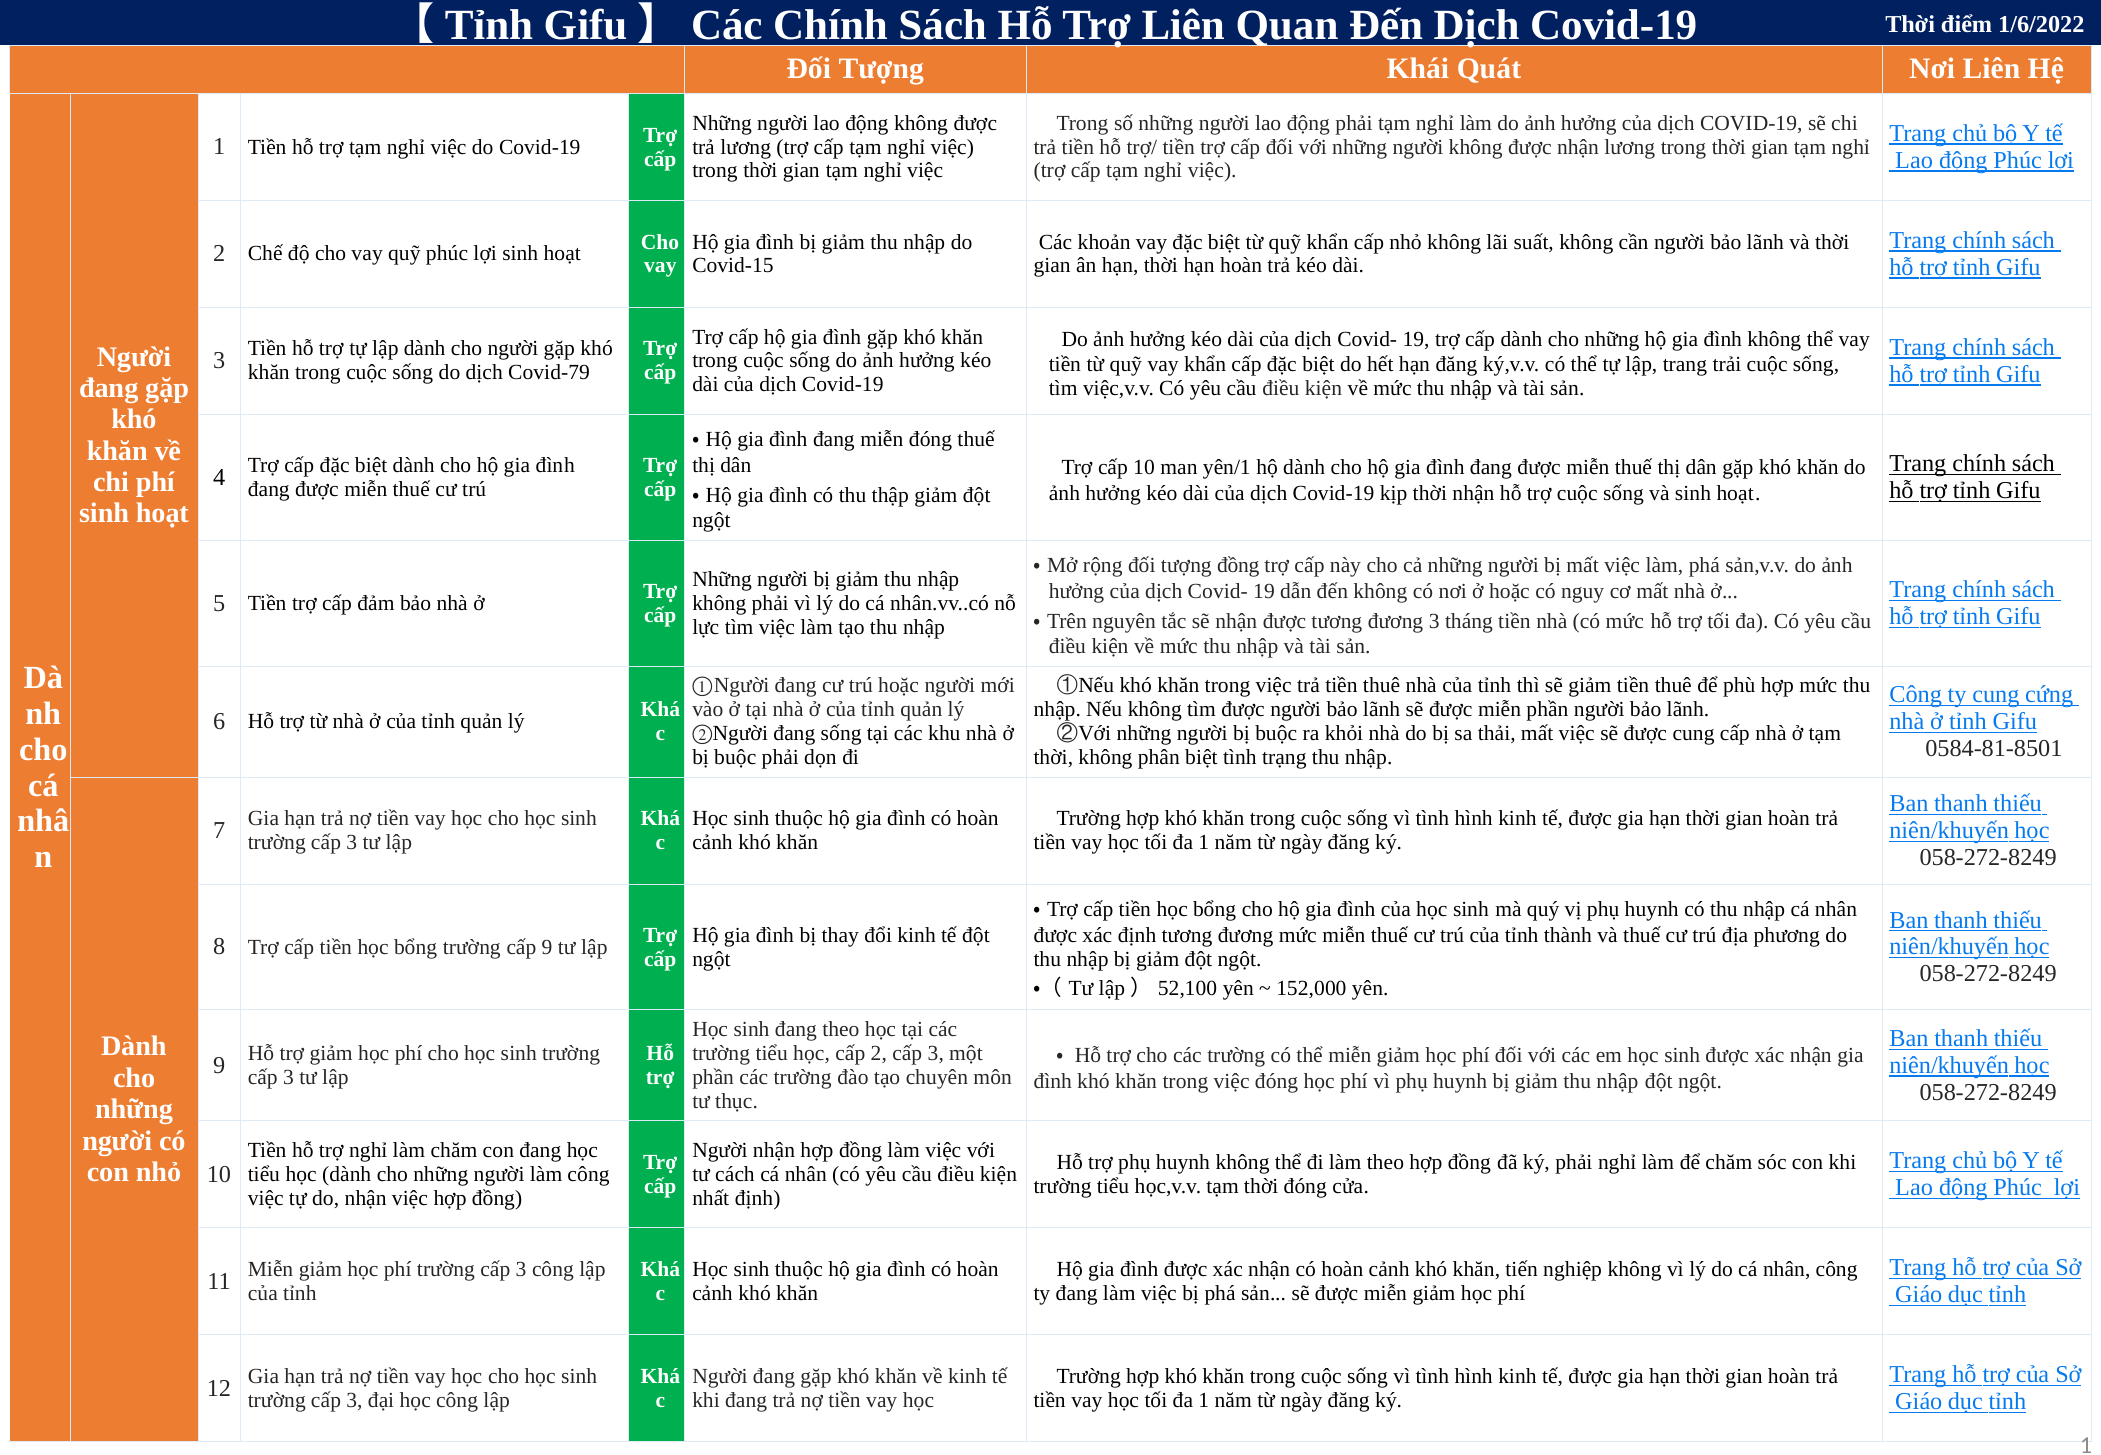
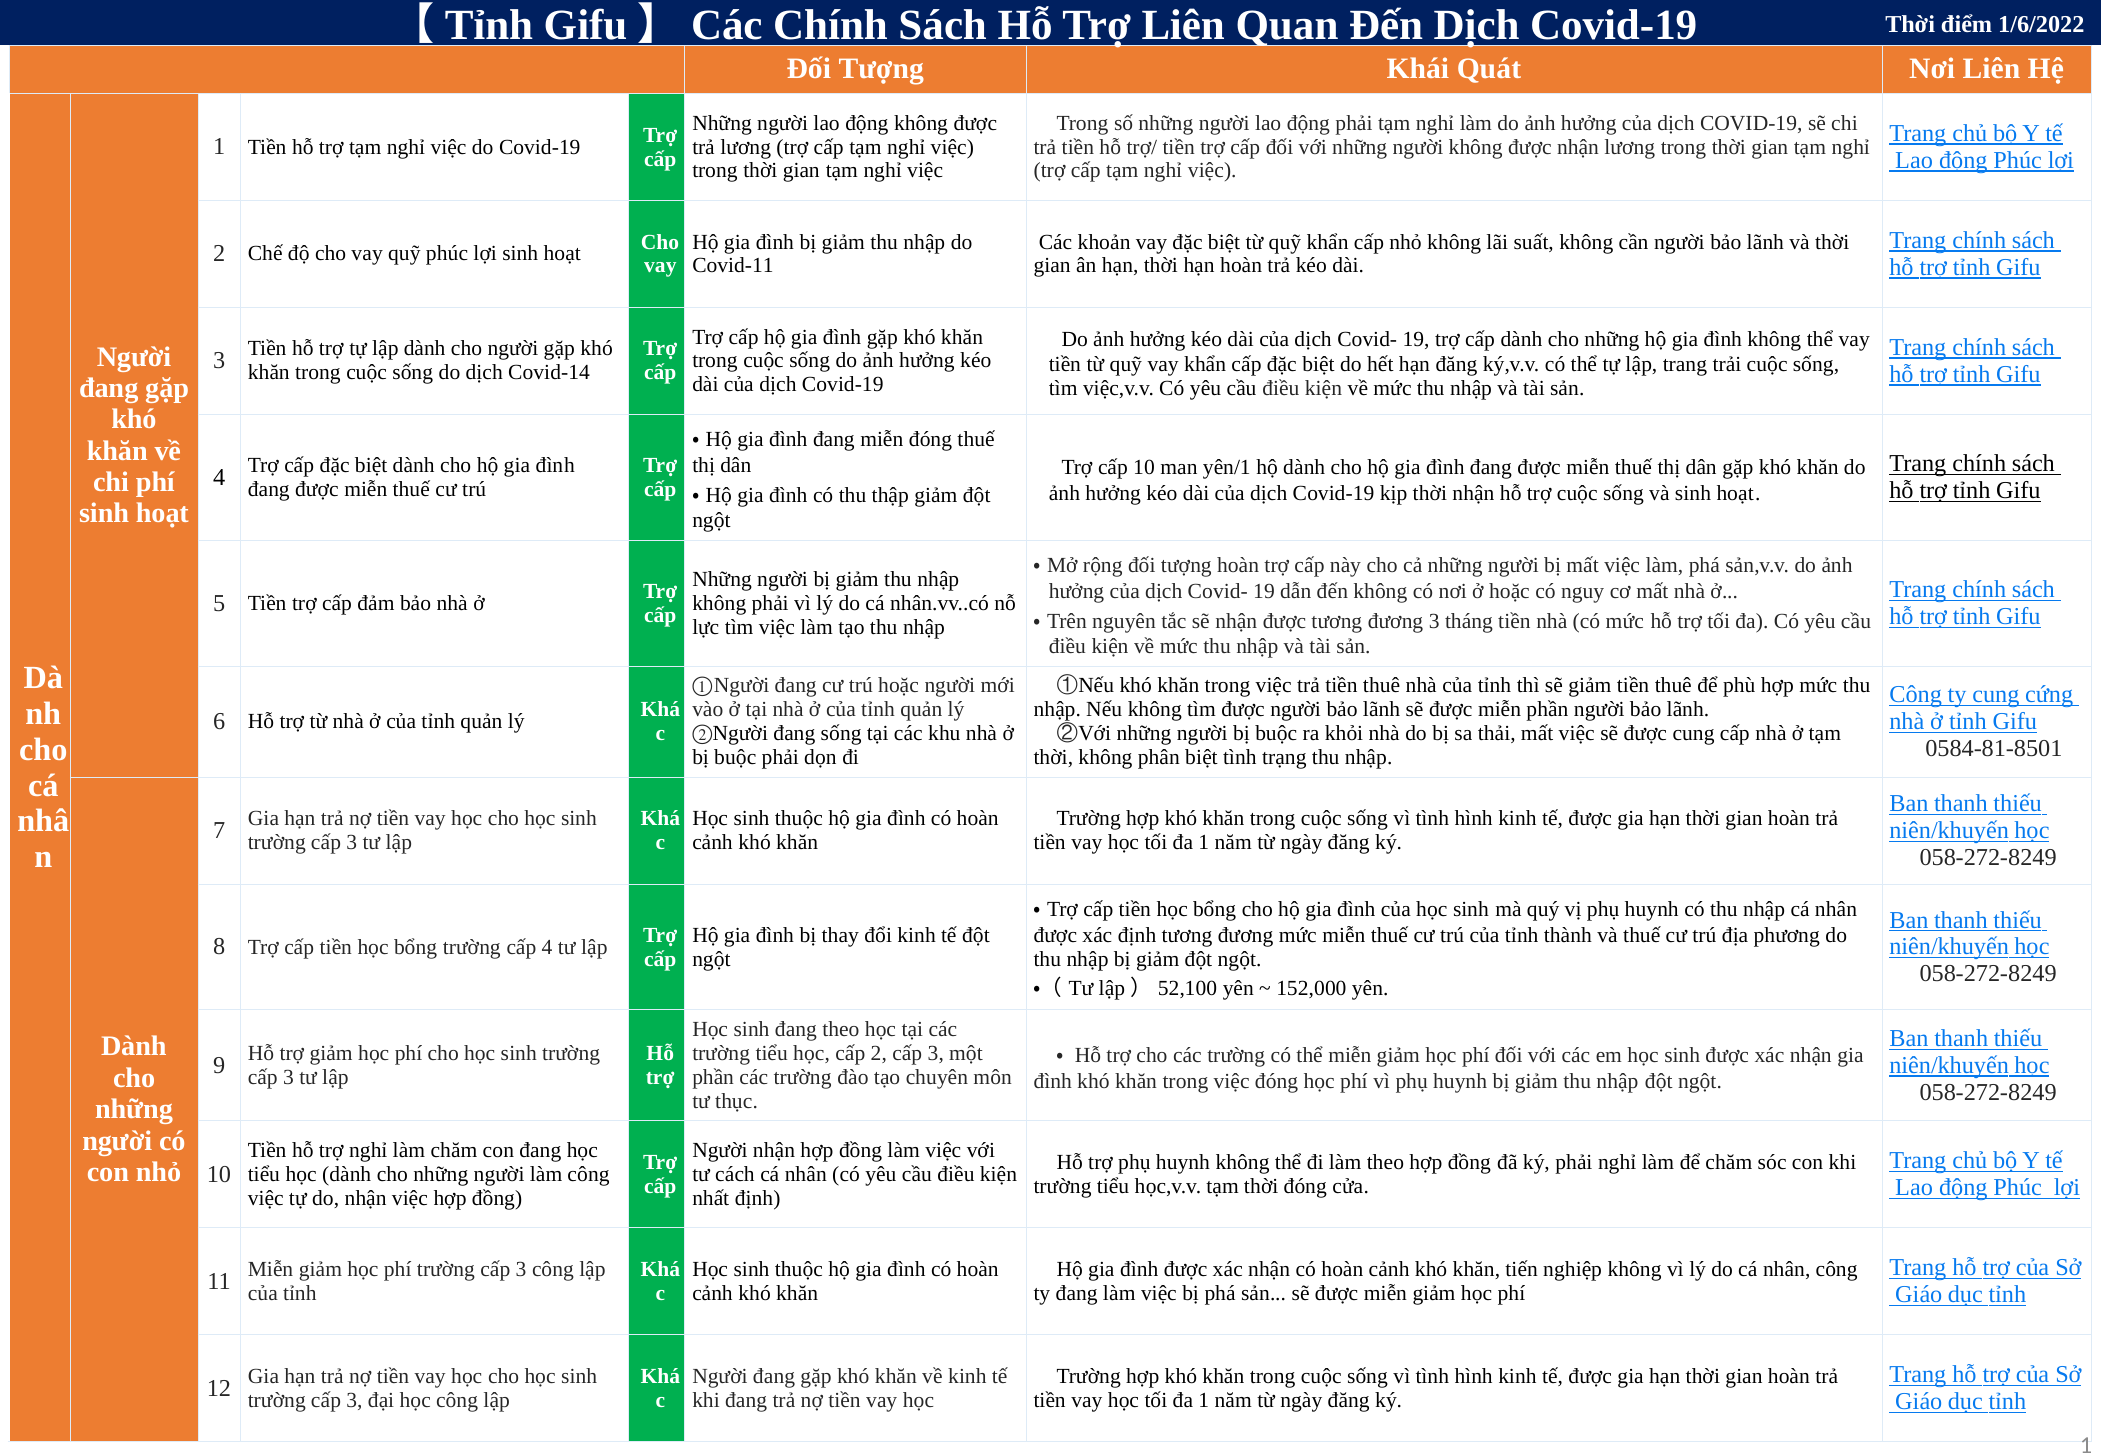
Covid-15: Covid-15 -> Covid-11 (733, 266)
Covid-79: Covid-79 -> Covid-14 (549, 373)
tượng đồng: đồng -> hoàn (1238, 565)
cấp 9: 9 -> 4 (547, 947)
